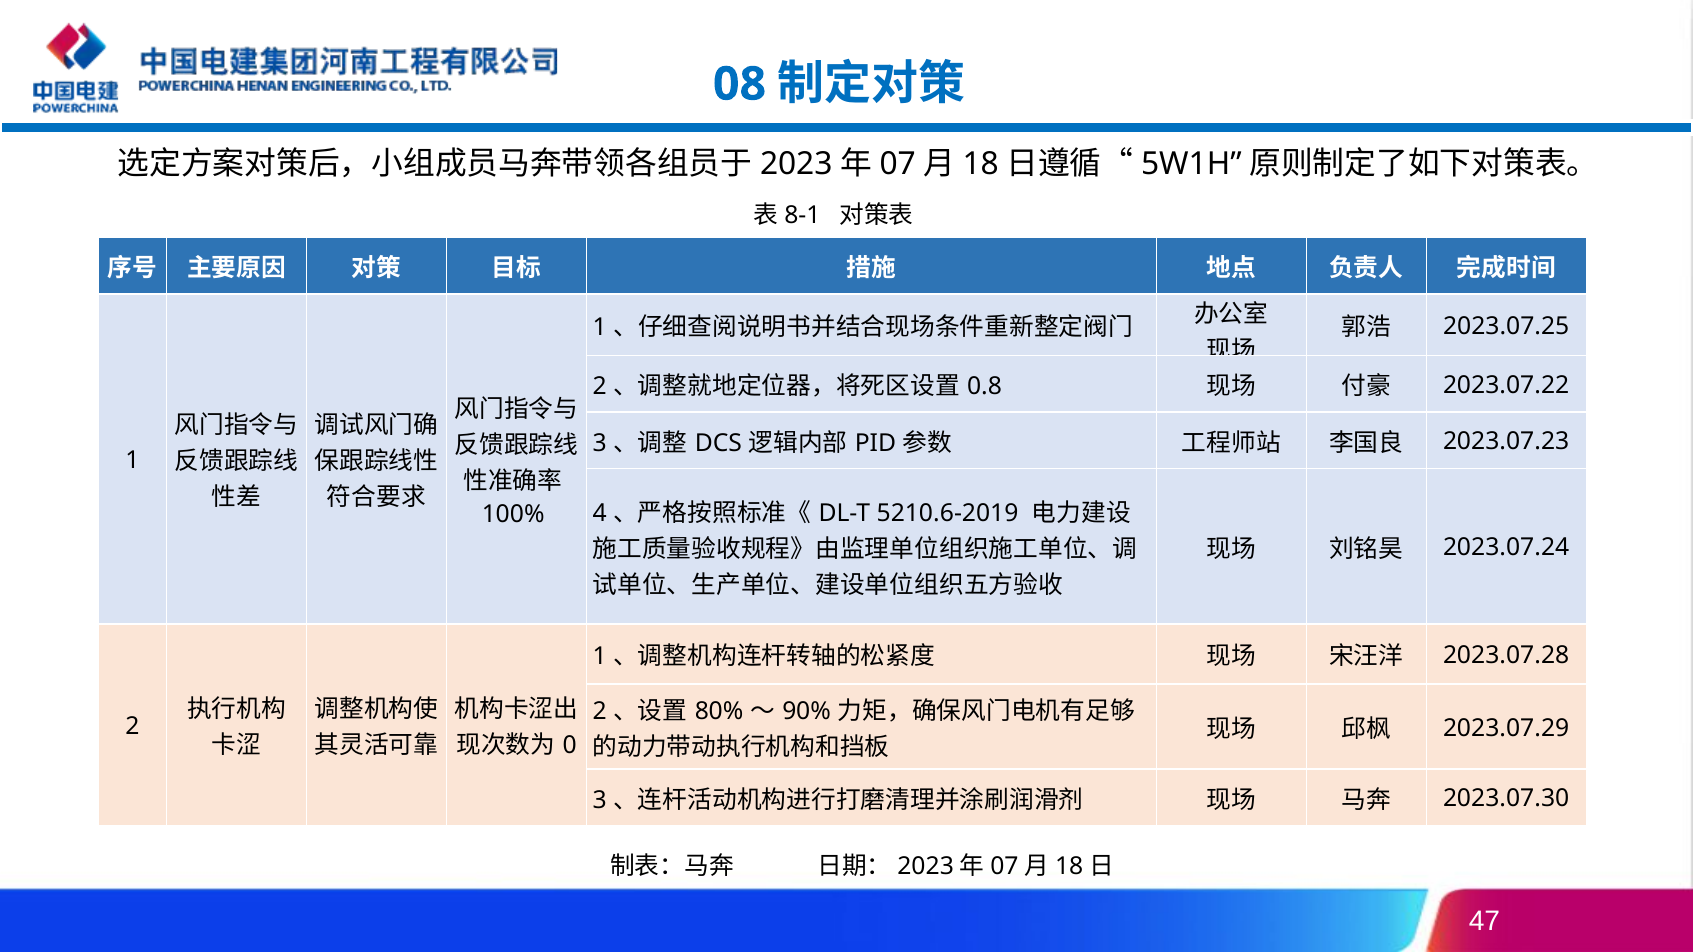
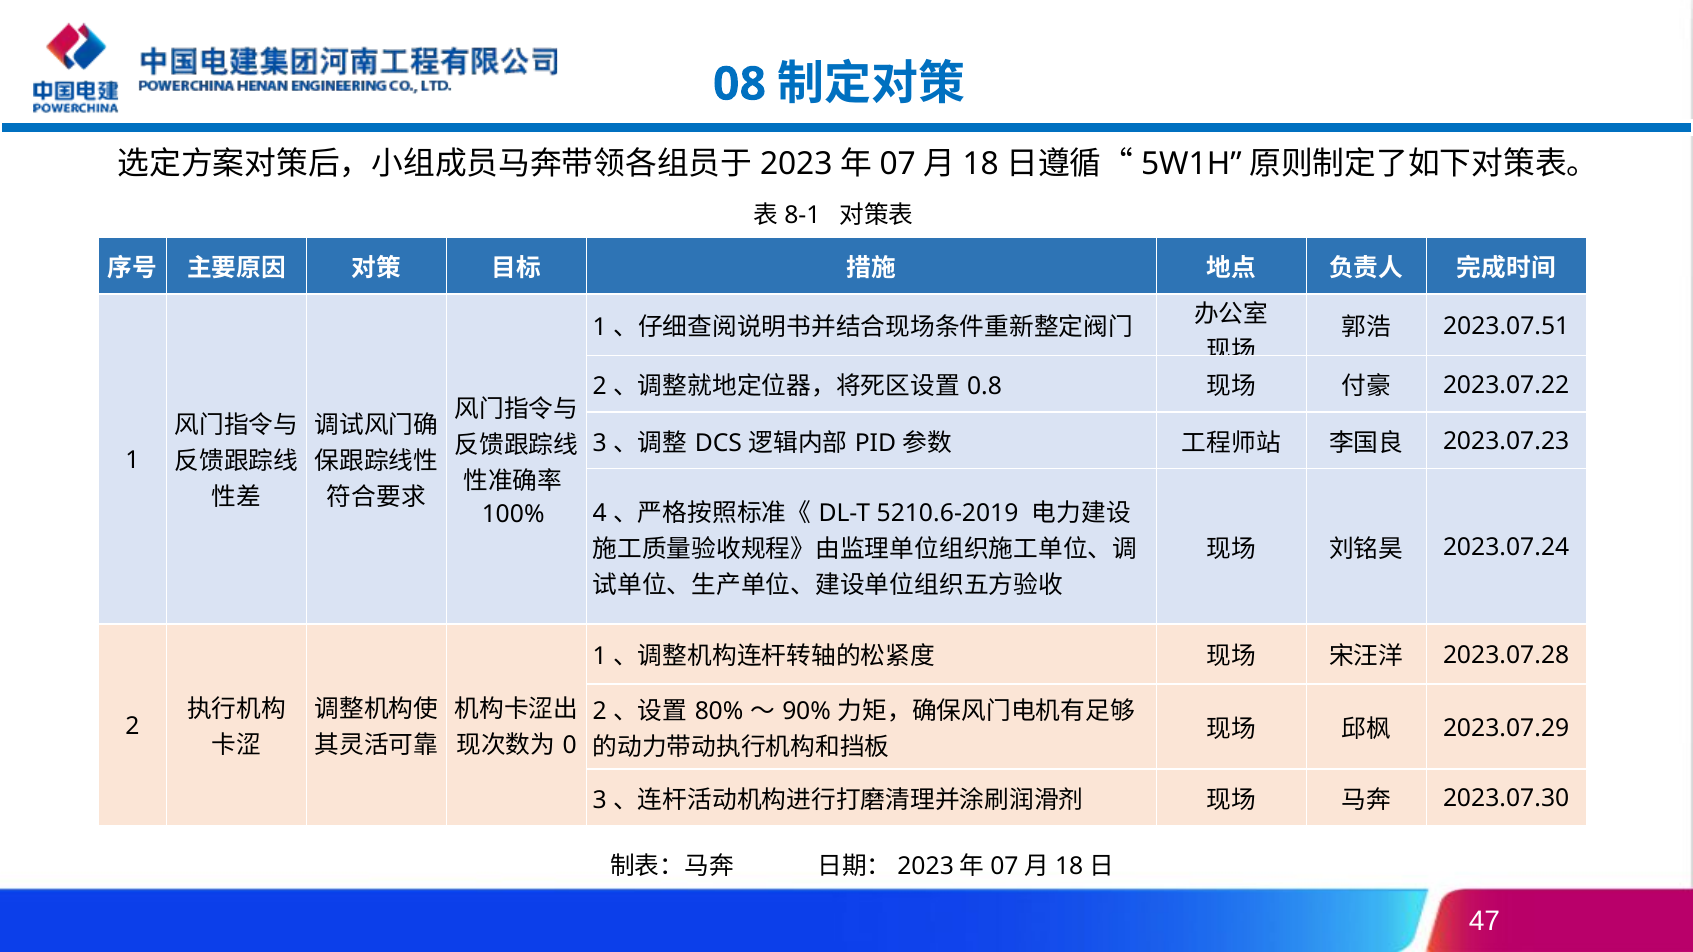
2023.07.25: 2023.07.25 -> 2023.07.51 (1506, 326)
